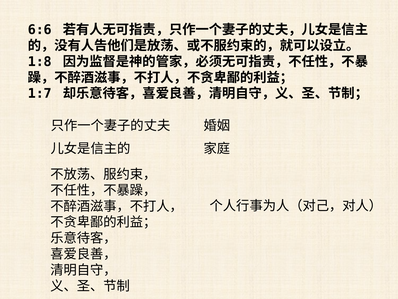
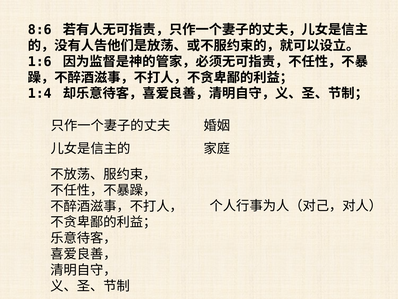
6:6: 6:6 -> 8:6 (40, 30)
1:8: 1:8 -> 1:6 (40, 62)
1:7: 1:7 -> 1:4 (40, 93)
